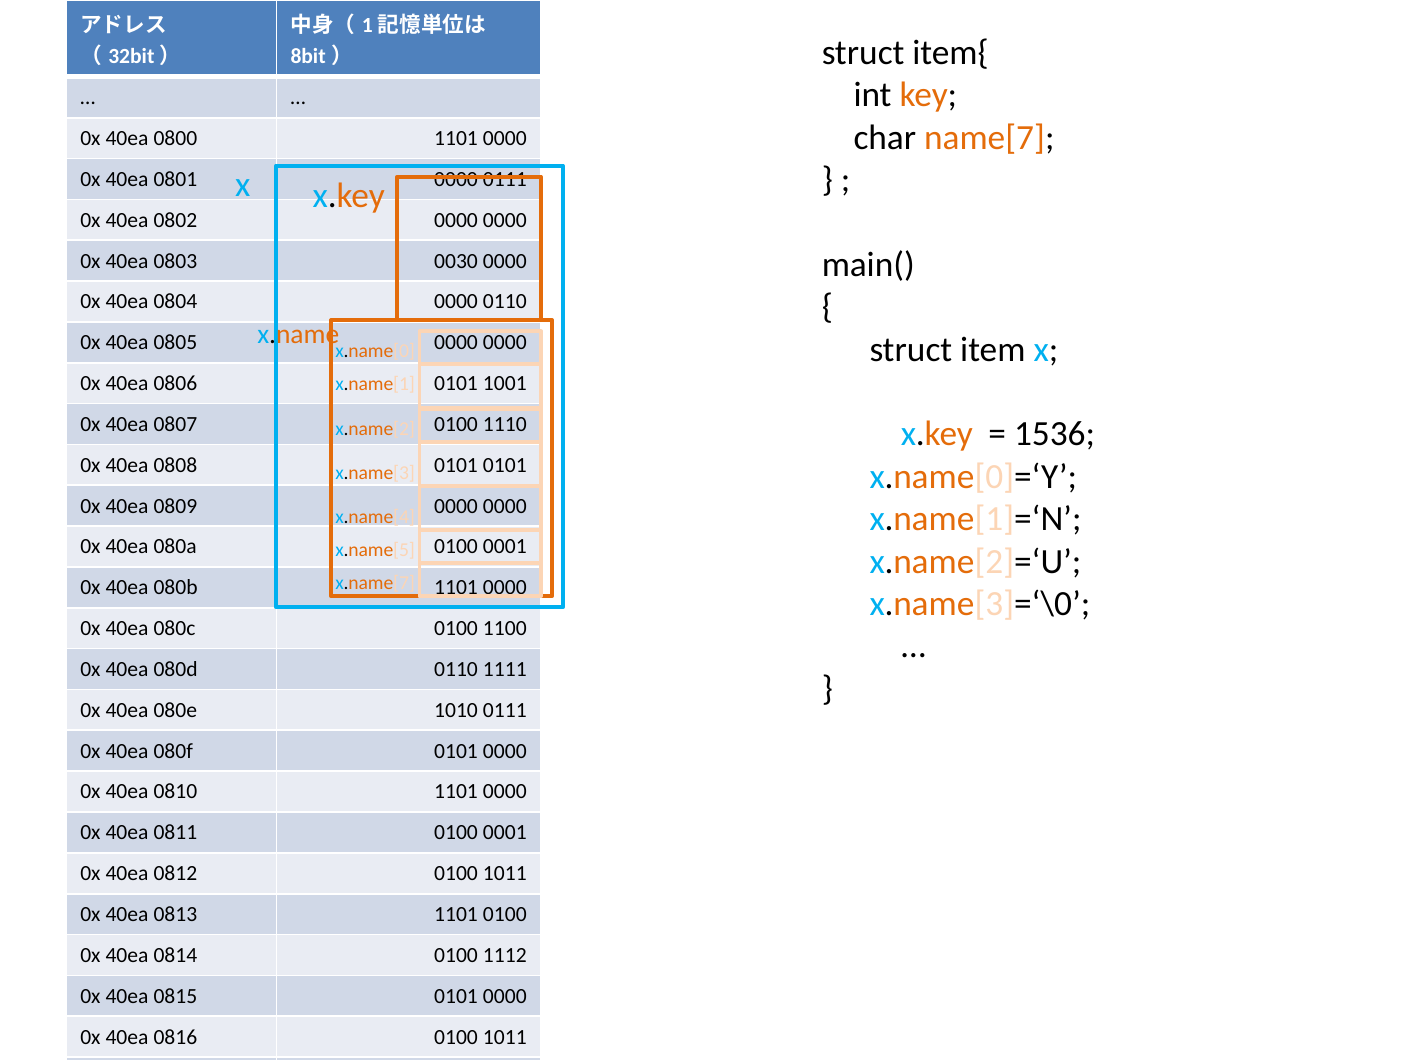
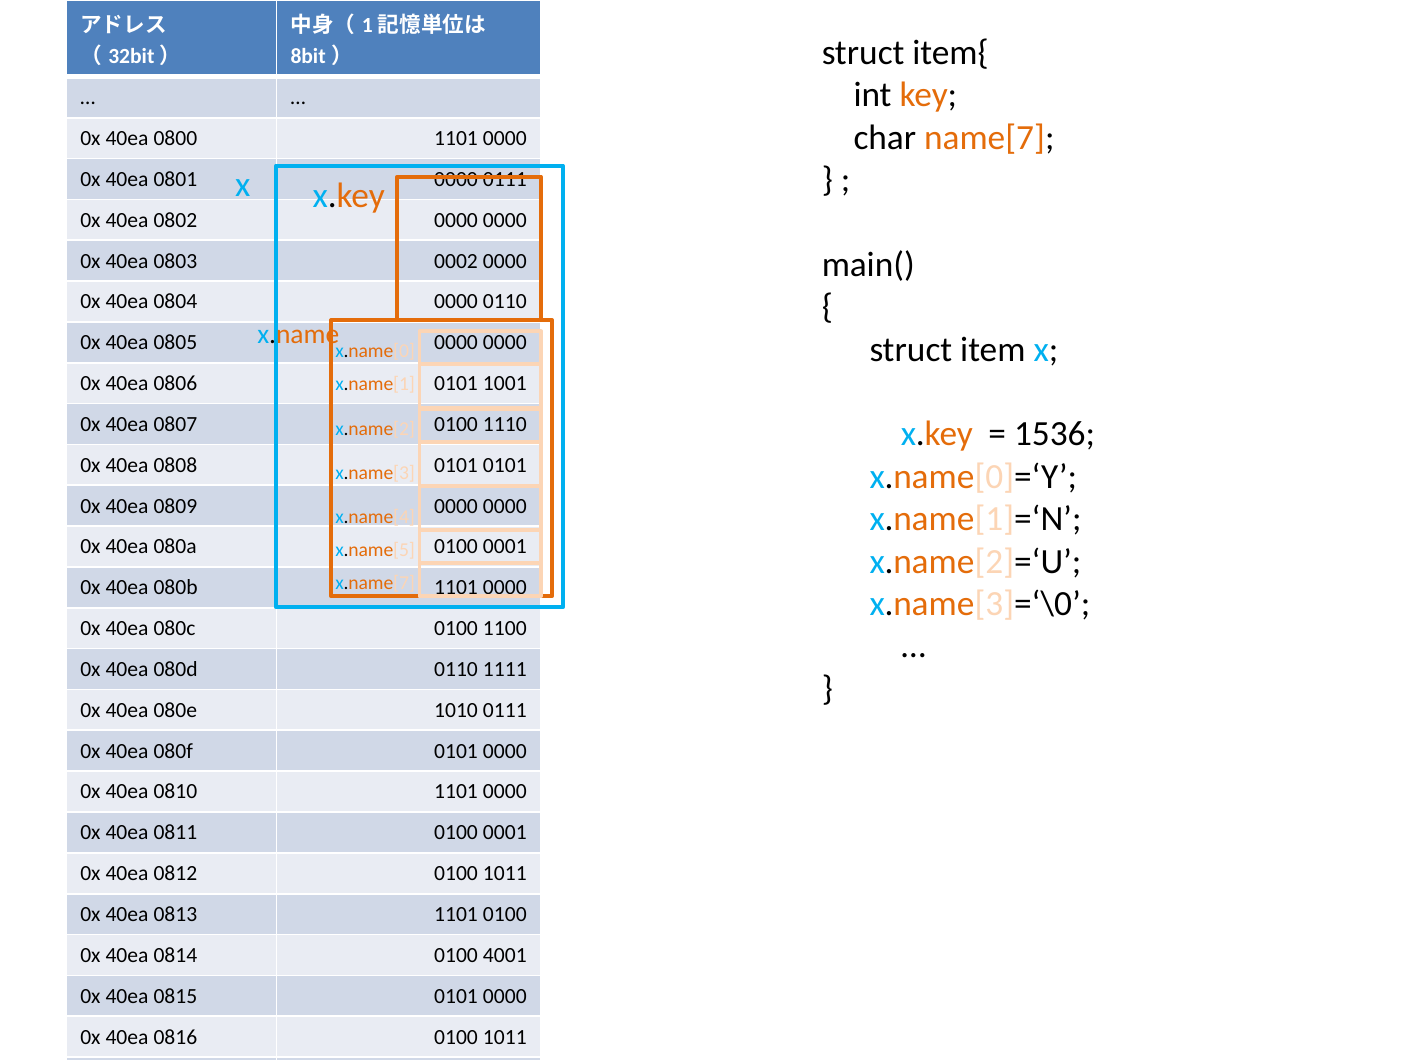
0030: 0030 -> 0002 (456, 261)
1112: 1112 -> 4001 (505, 955)
